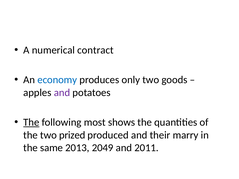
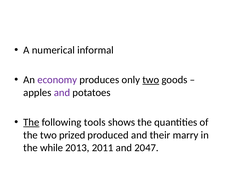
contract: contract -> informal (95, 50)
economy colour: blue -> purple (57, 80)
two underline: none -> present (151, 80)
most: most -> tools (95, 122)
same: same -> while (52, 148)
2049: 2049 -> 2011 (103, 148)
2011: 2011 -> 2047 (147, 148)
